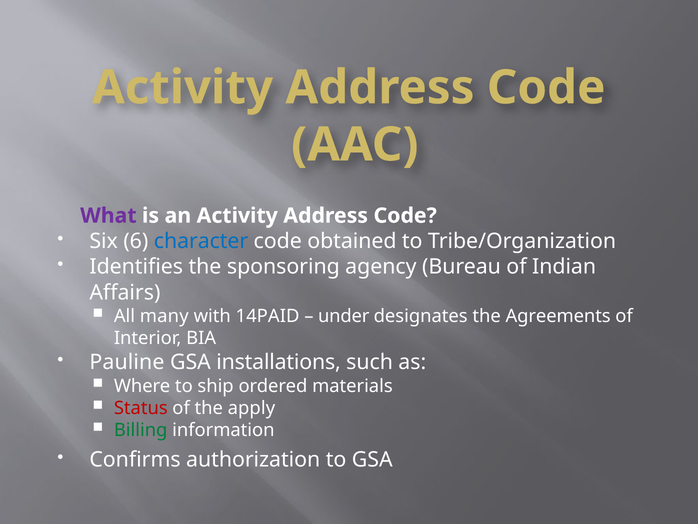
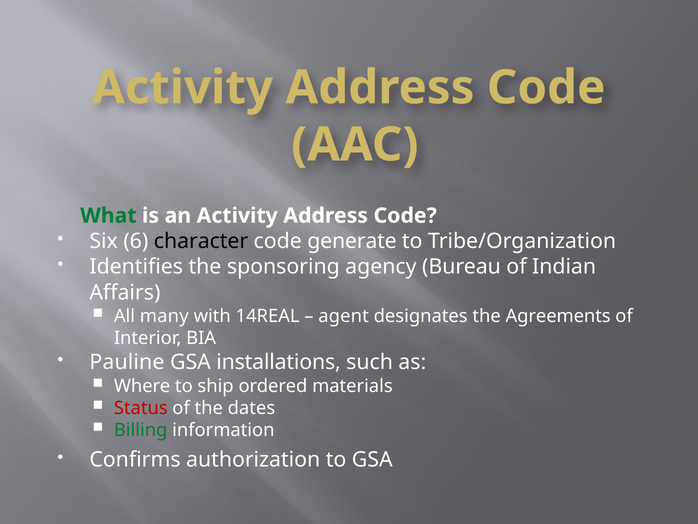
What colour: purple -> green (108, 215)
character colour: blue -> black (201, 241)
obtained: obtained -> generate (352, 241)
14PAID: 14PAID -> 14REAL (268, 316)
under: under -> agent (344, 316)
apply: apply -> dates (251, 408)
